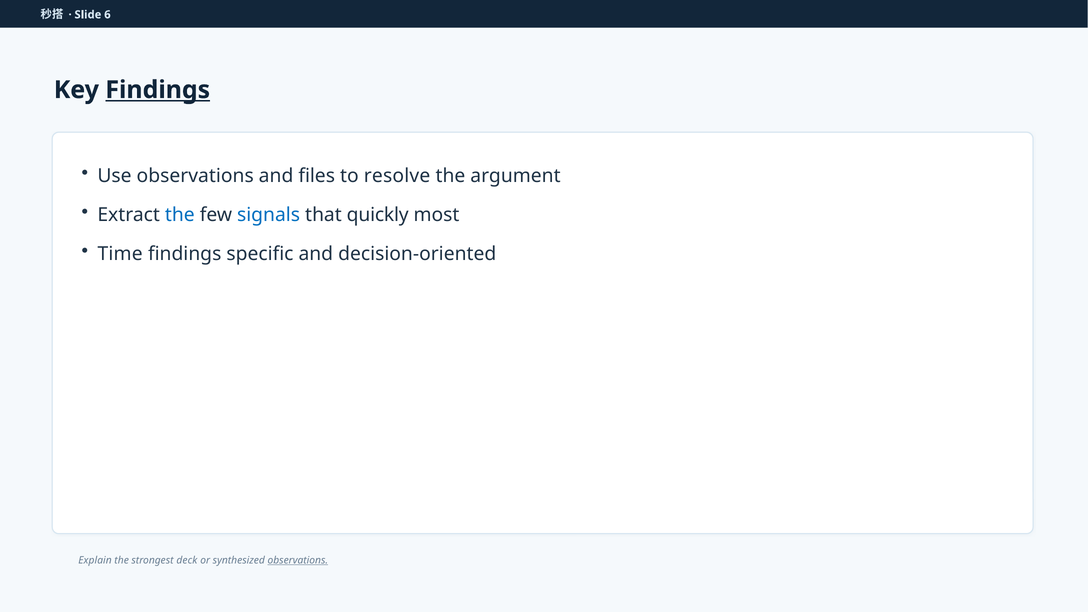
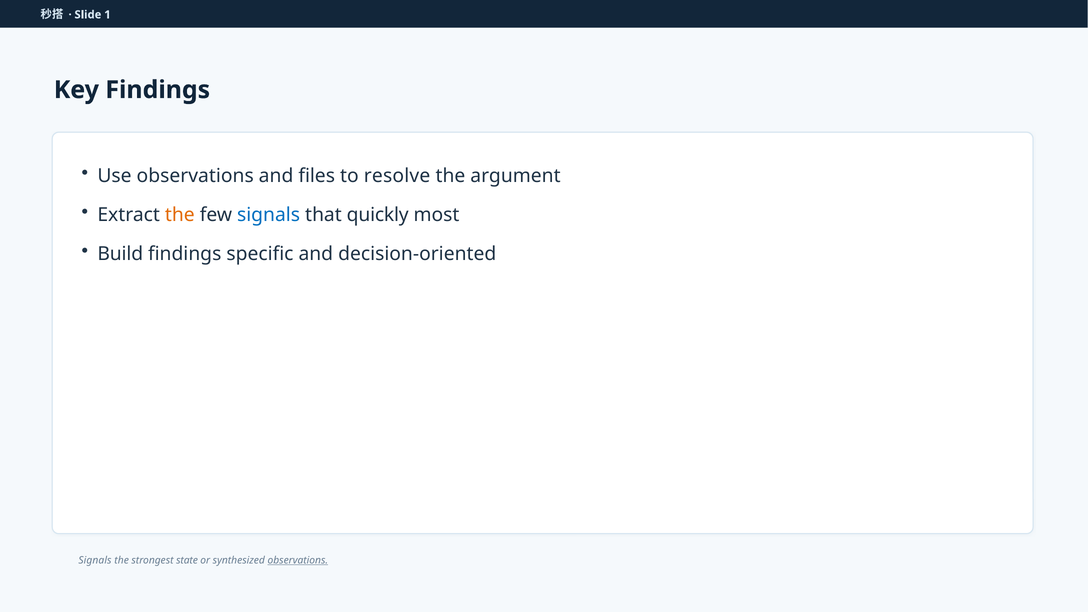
6: 6 -> 1 (107, 15)
Findings underline: present -> none (158, 90)
the colour: blue -> orange (180, 215)
Time: Time -> Build (120, 254)
Explain: Explain -> Signals (95, 560)
deck: deck -> state (187, 560)
